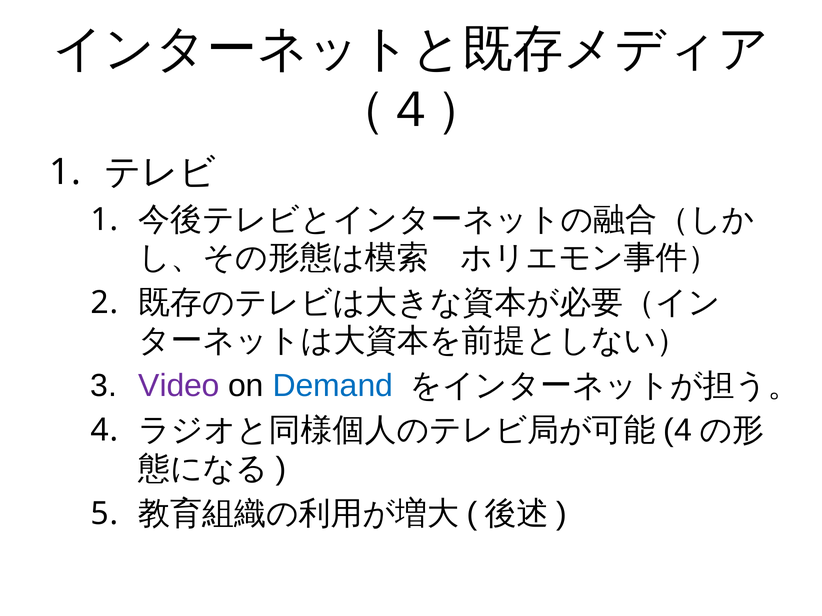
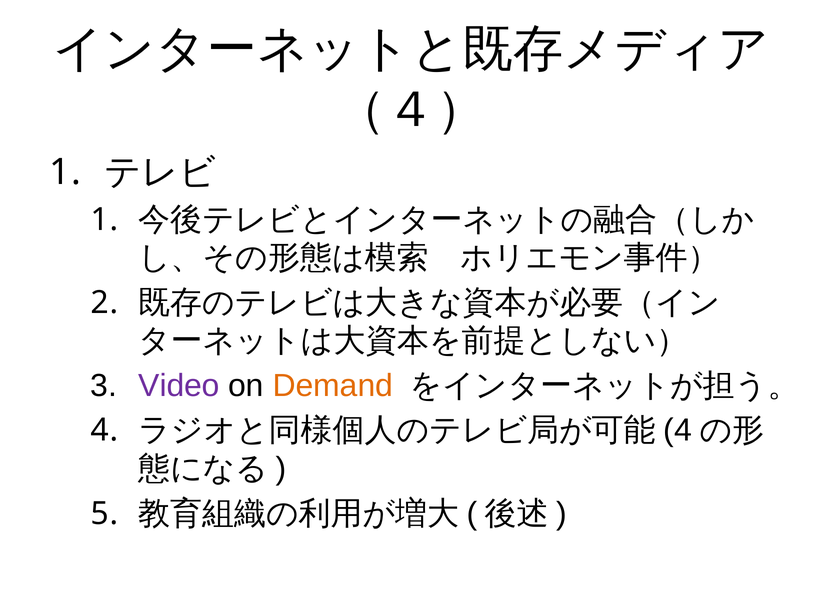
Demand colour: blue -> orange (333, 386)
